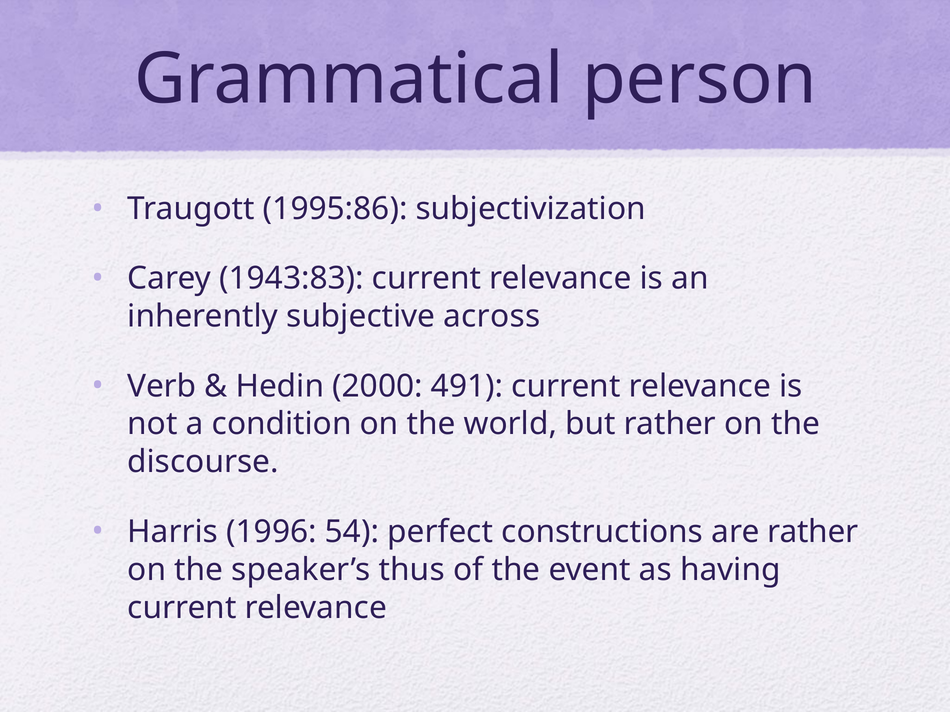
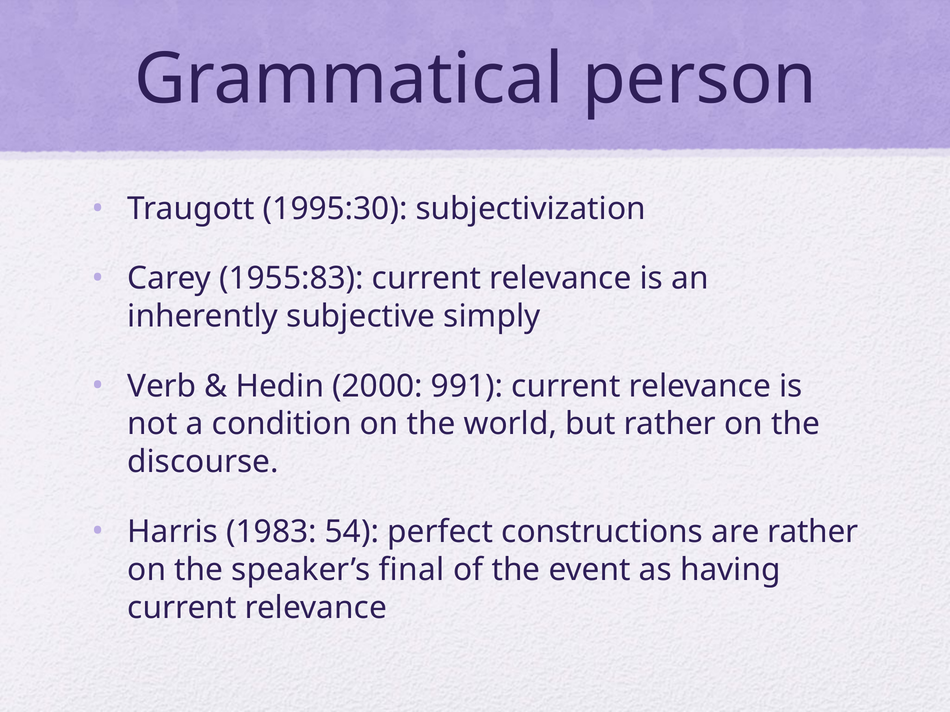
1995:86: 1995:86 -> 1995:30 (335, 209)
1943:83: 1943:83 -> 1955:83 (292, 279)
across: across -> simply (492, 317)
491: 491 -> 991 (467, 386)
1996: 1996 -> 1983 (272, 532)
thus: thus -> final (412, 570)
